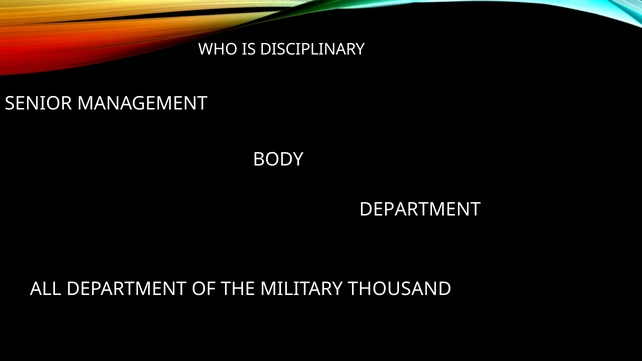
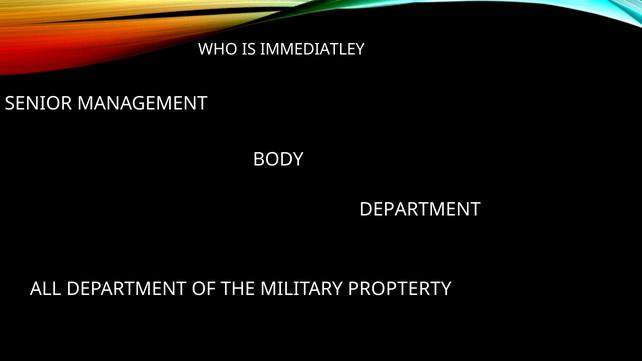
DISCIPLINARY: DISCIPLINARY -> IMMEDIATLEY (312, 49)
THOUSAND: THOUSAND -> PROPTERTY (400, 289)
